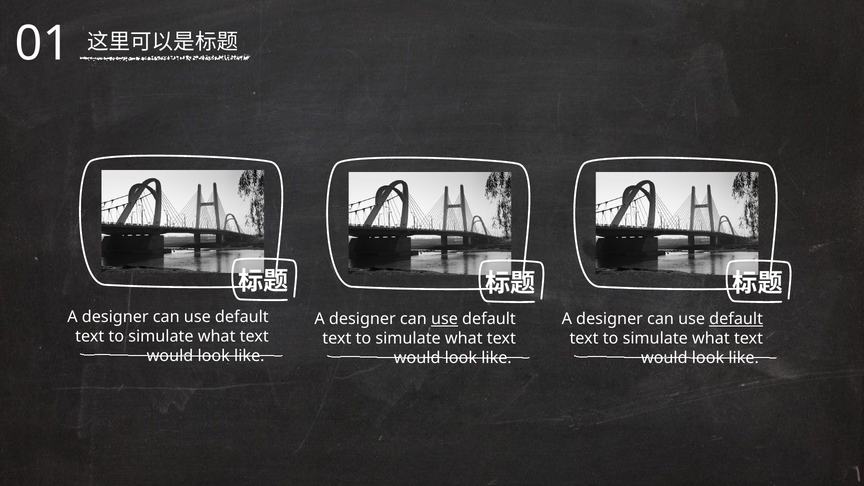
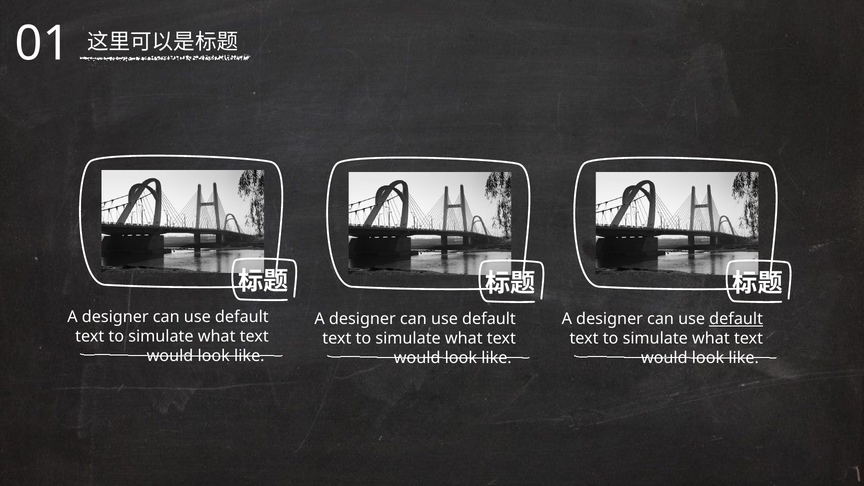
use underline: present -> none (444, 319)
